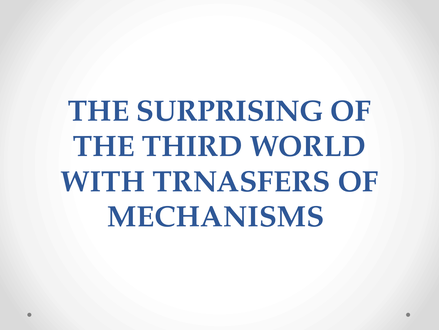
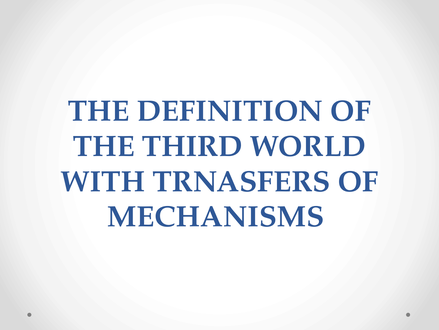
SURPRISING: SURPRISING -> DEFINITION (230, 111)
